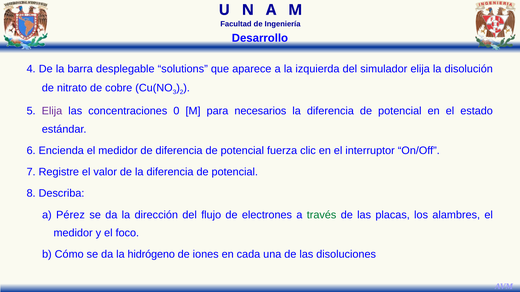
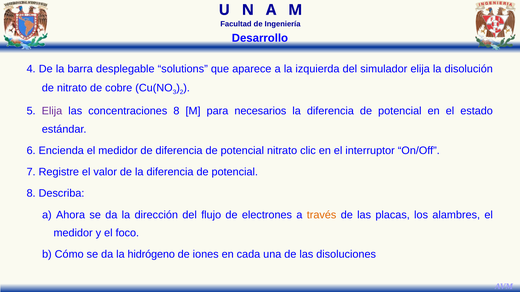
concentraciones 0: 0 -> 8 (176, 111)
potencial fuerza: fuerza -> nitrato (282, 151)
Pérez: Pérez -> Ahora (71, 215)
través colour: green -> orange (322, 215)
